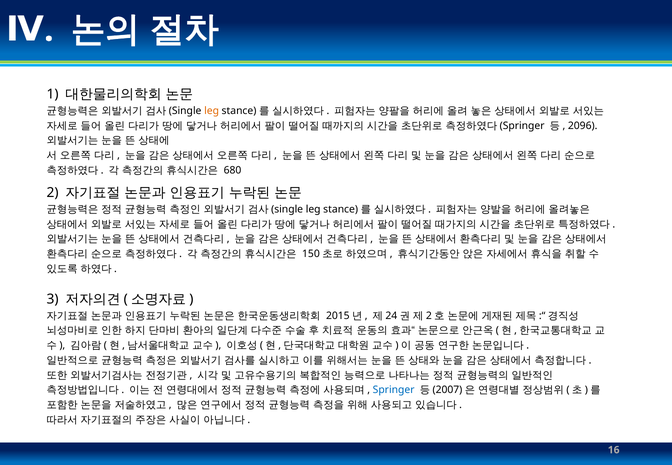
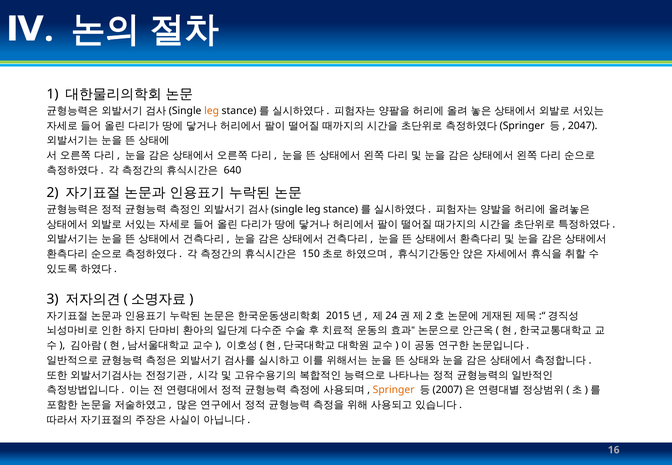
2096: 2096 -> 2047 (583, 126)
680: 680 -> 640 (233, 170)
Springer colour: blue -> orange (394, 390)
